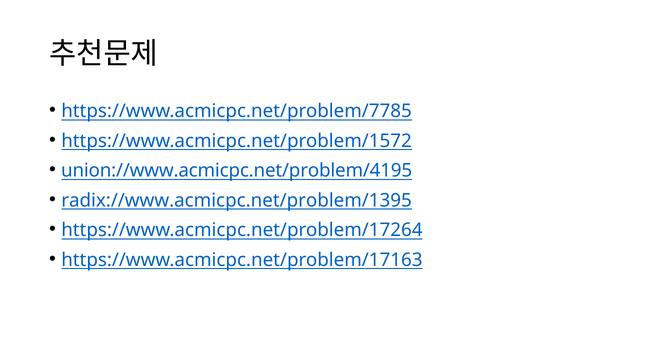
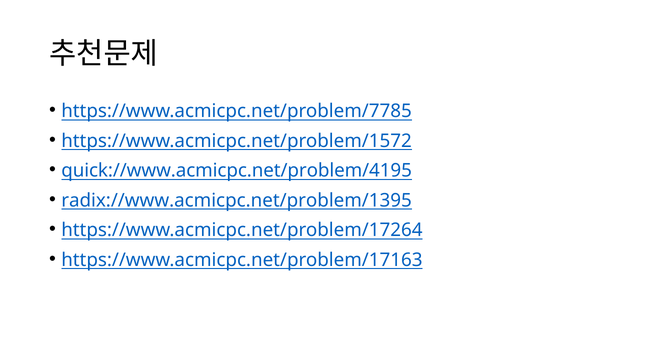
union://www.acmicpc.net/problem/4195: union://www.acmicpc.net/problem/4195 -> quick://www.acmicpc.net/problem/4195 (237, 171)
